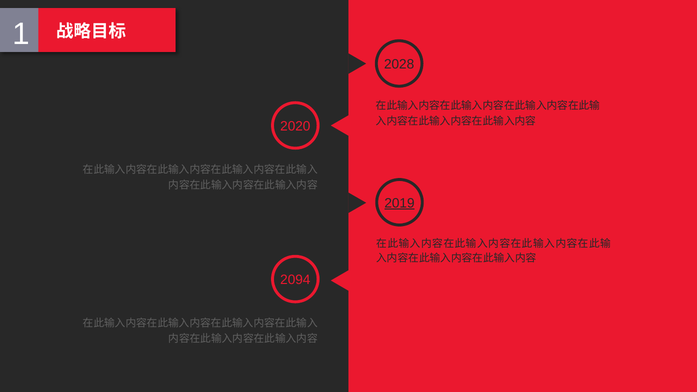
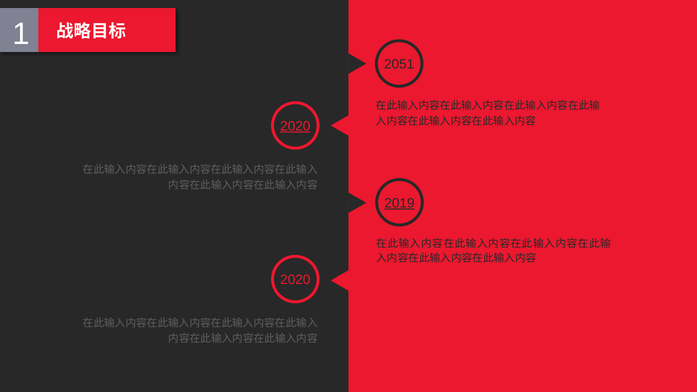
2028: 2028 -> 2051 (399, 64)
2020 underline: none -> present (295, 126)
2094: 2094 -> 2020 (295, 280)
